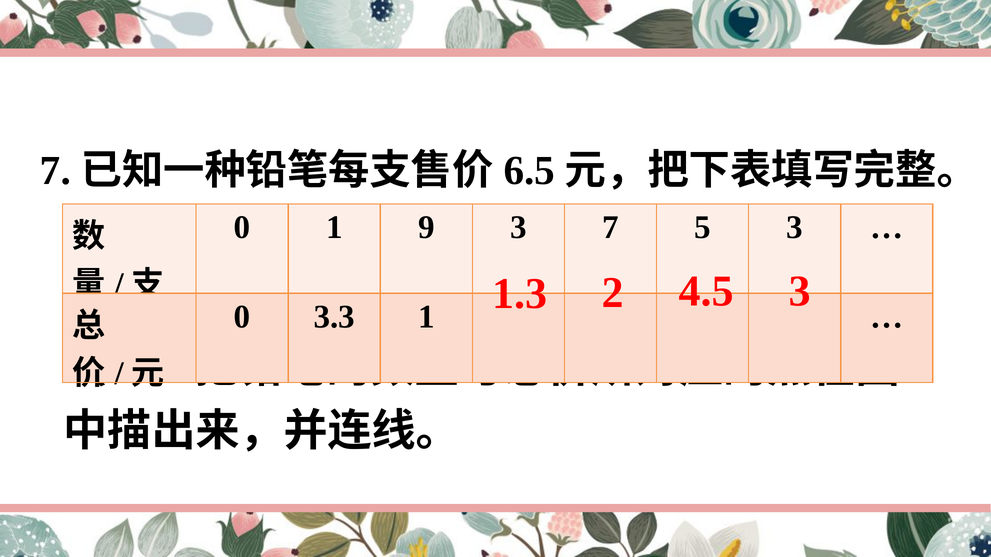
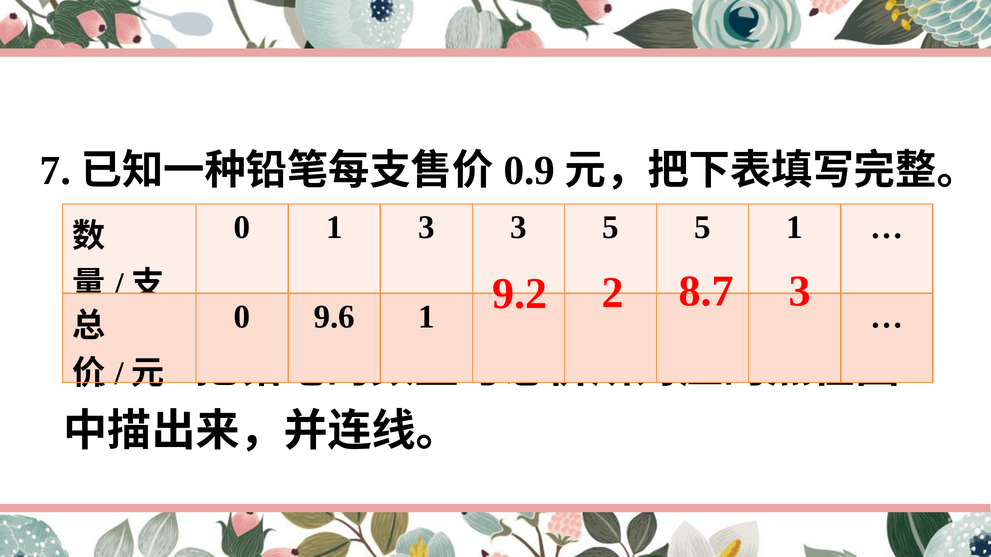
6.5: 6.5 -> 0.9 (529, 171)
1 9: 9 -> 3 (426, 228)
3 7: 7 -> 5 (611, 228)
5 3: 3 -> 1 (795, 228)
1.3: 1.3 -> 9.2 (520, 294)
4.5: 4.5 -> 8.7 (706, 291)
3.3: 3.3 -> 9.6 (334, 317)
